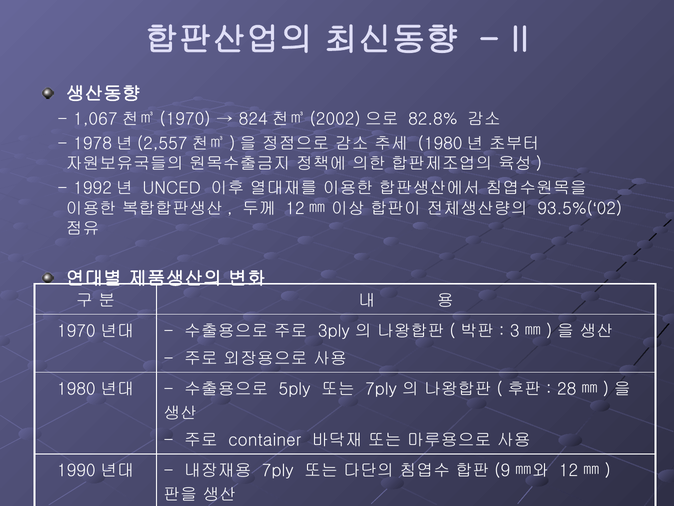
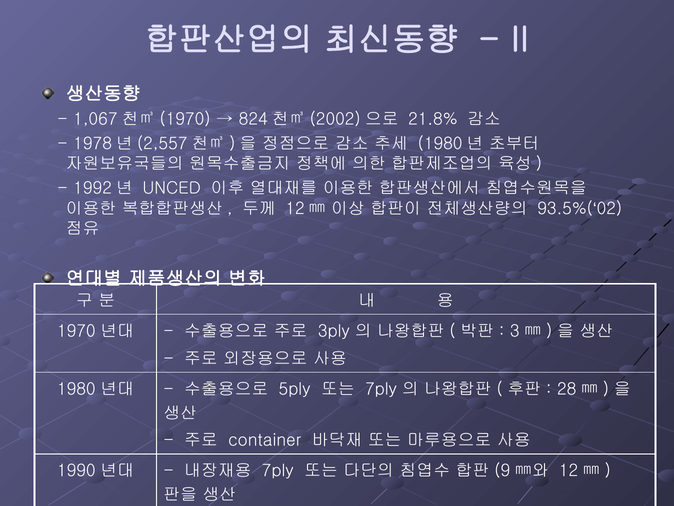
82.8%: 82.8% -> 21.8% (433, 119)
